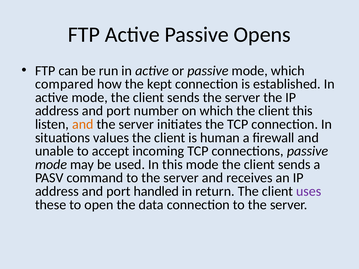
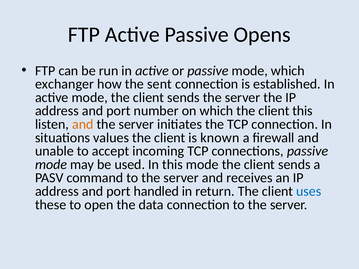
compared: compared -> exchanger (65, 84)
kept: kept -> sent (159, 84)
human: human -> known (220, 138)
uses colour: purple -> blue (309, 191)
